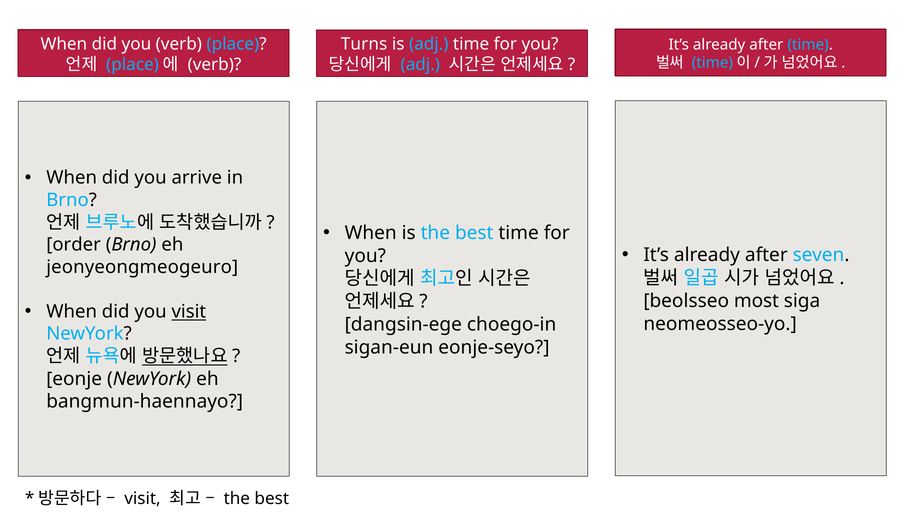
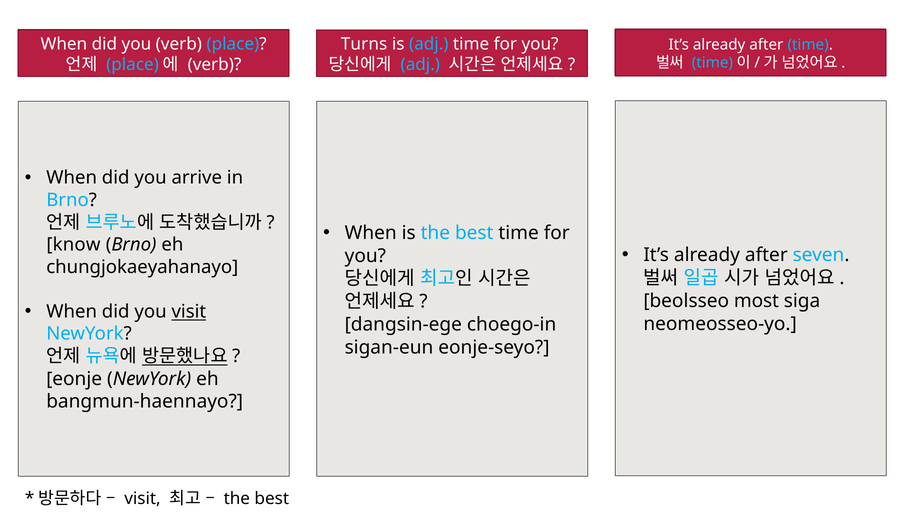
order: order -> know (73, 245)
jeonyeongmeogeuro: jeonyeongmeogeuro -> chungjokaeyahanayo (142, 267)
